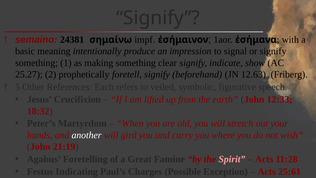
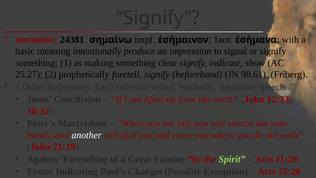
12.63: 12.63 -> 98.61 (253, 74)
Spirit colour: pink -> light green (232, 159)
25:61: 25:61 -> 25:28 (289, 171)
